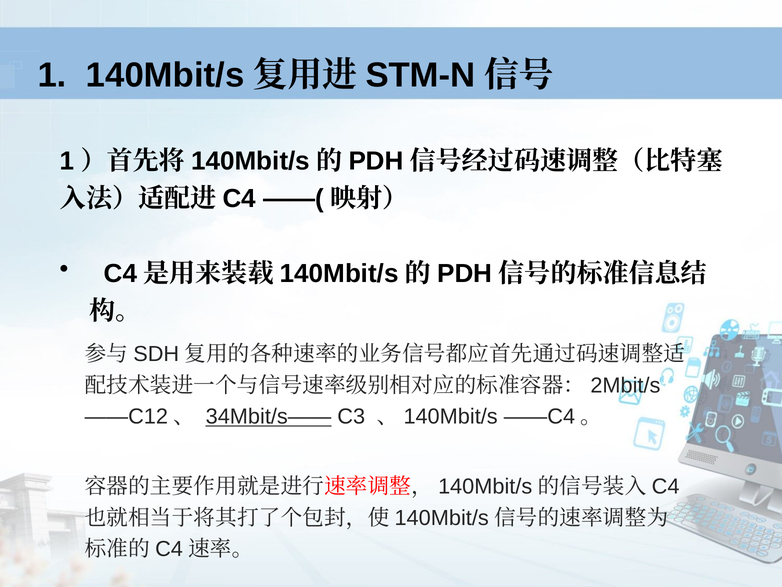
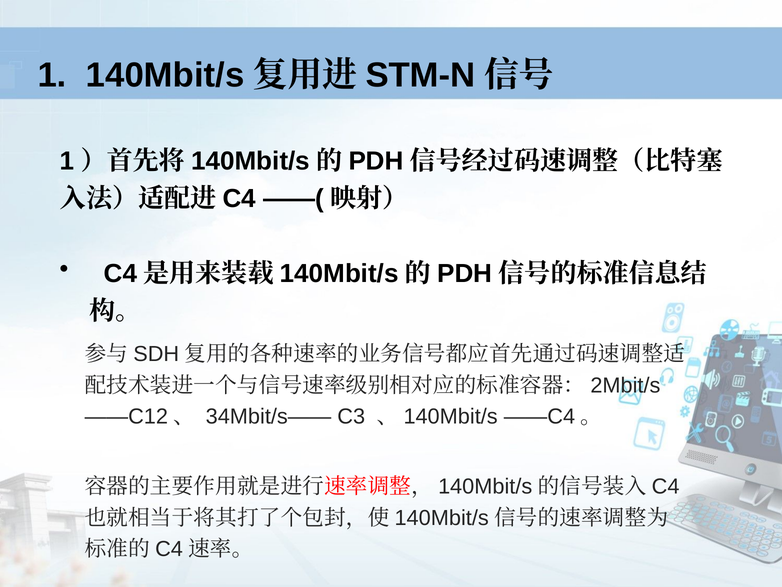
34Mbit/s—— underline: present -> none (269, 416)
